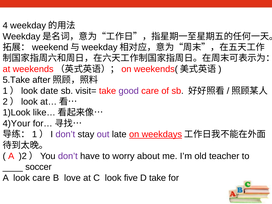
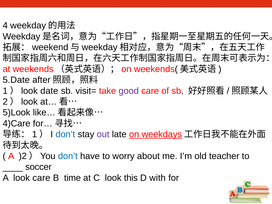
5.Take: 5.Take -> 5.Date (16, 80)
1)Look: 1)Look -> 5)Look (17, 113)
4)Your: 4)Your -> 4)Care (17, 123)
don’t colour: purple -> blue (65, 134)
don’t colour: purple -> blue (68, 156)
love: love -> time (72, 178)
five: five -> this (131, 178)
D take: take -> with (157, 178)
